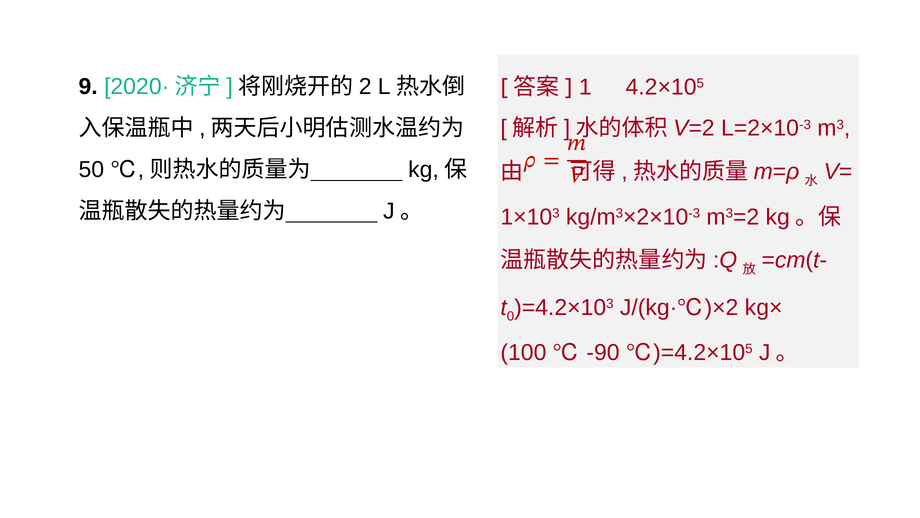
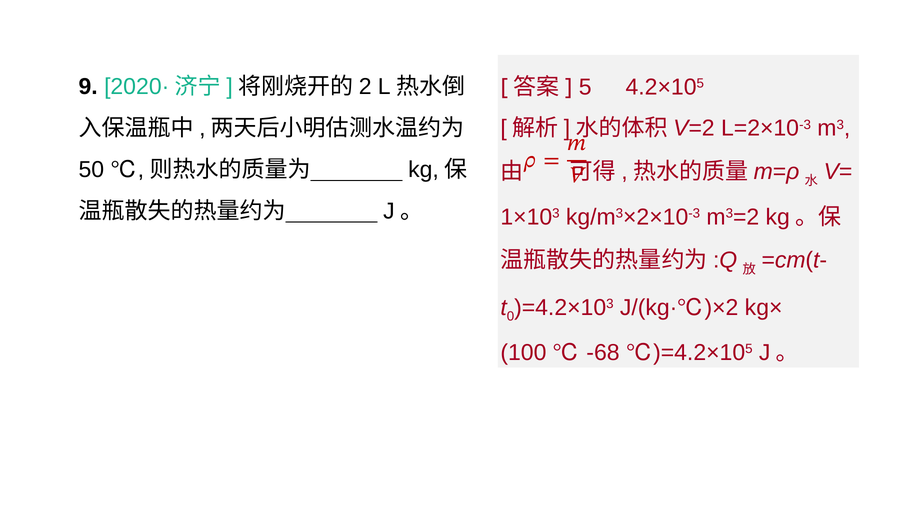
1: 1 -> 5 (585, 87)
-90: -90 -> -68 (603, 352)
